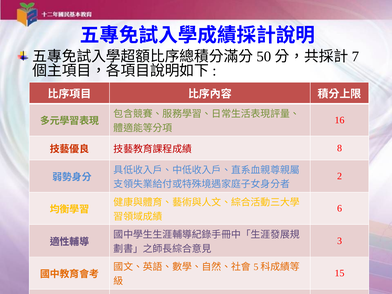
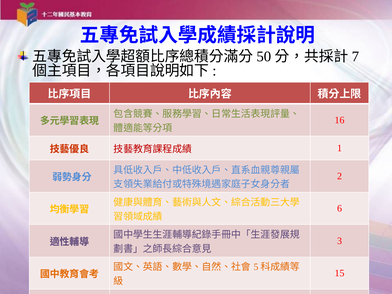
8: 8 -> 1 (340, 148)
